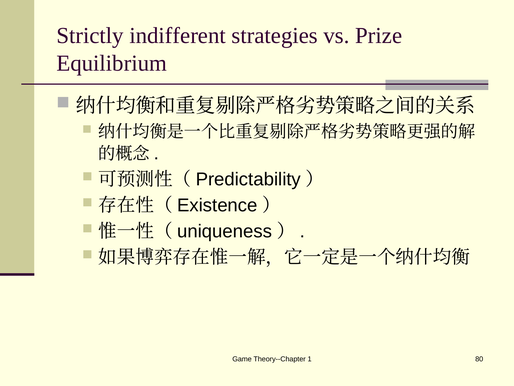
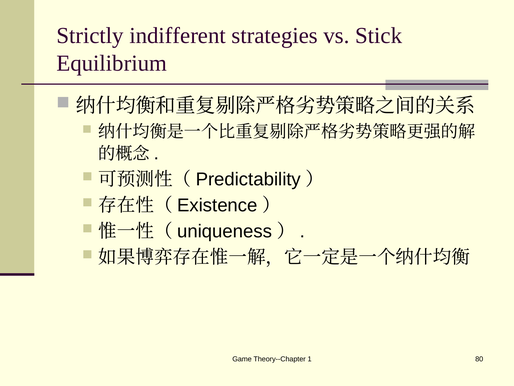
Prize: Prize -> Stick (379, 36)
